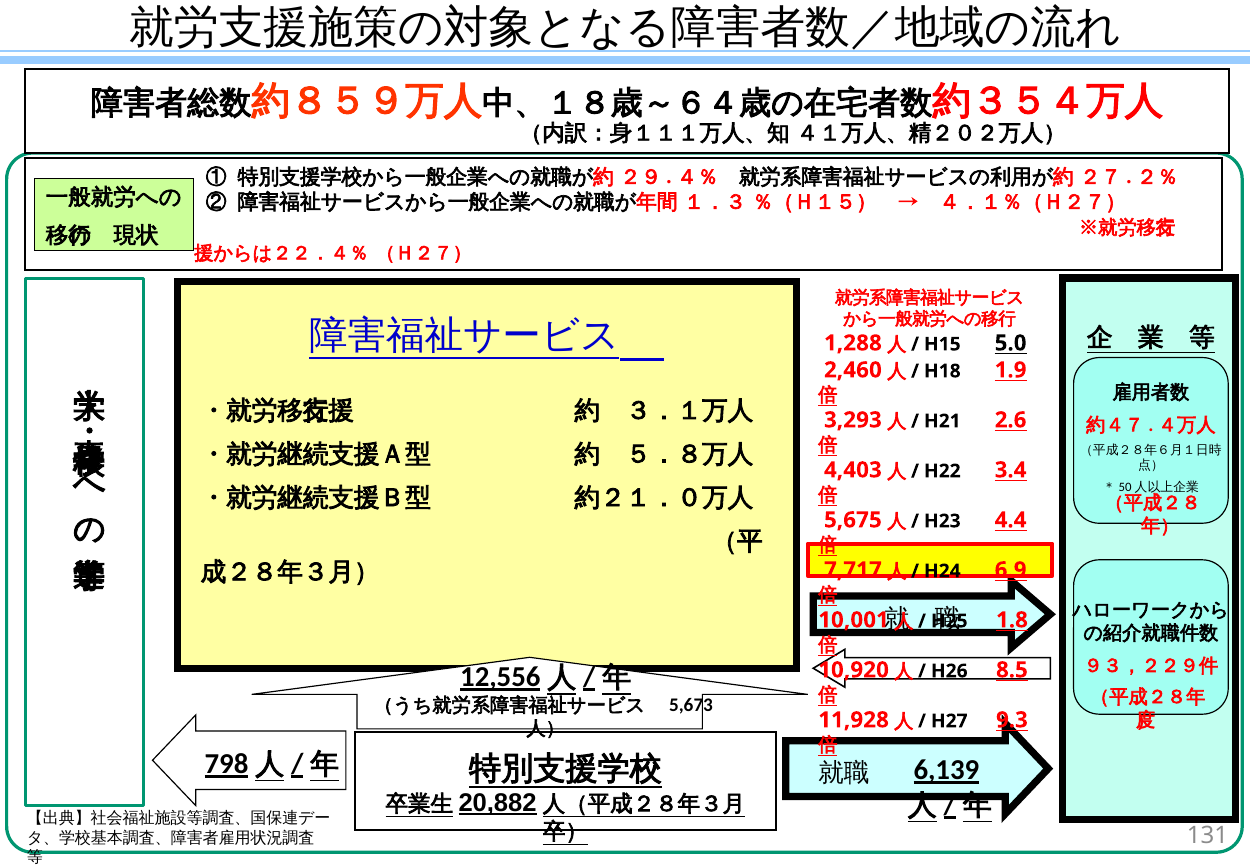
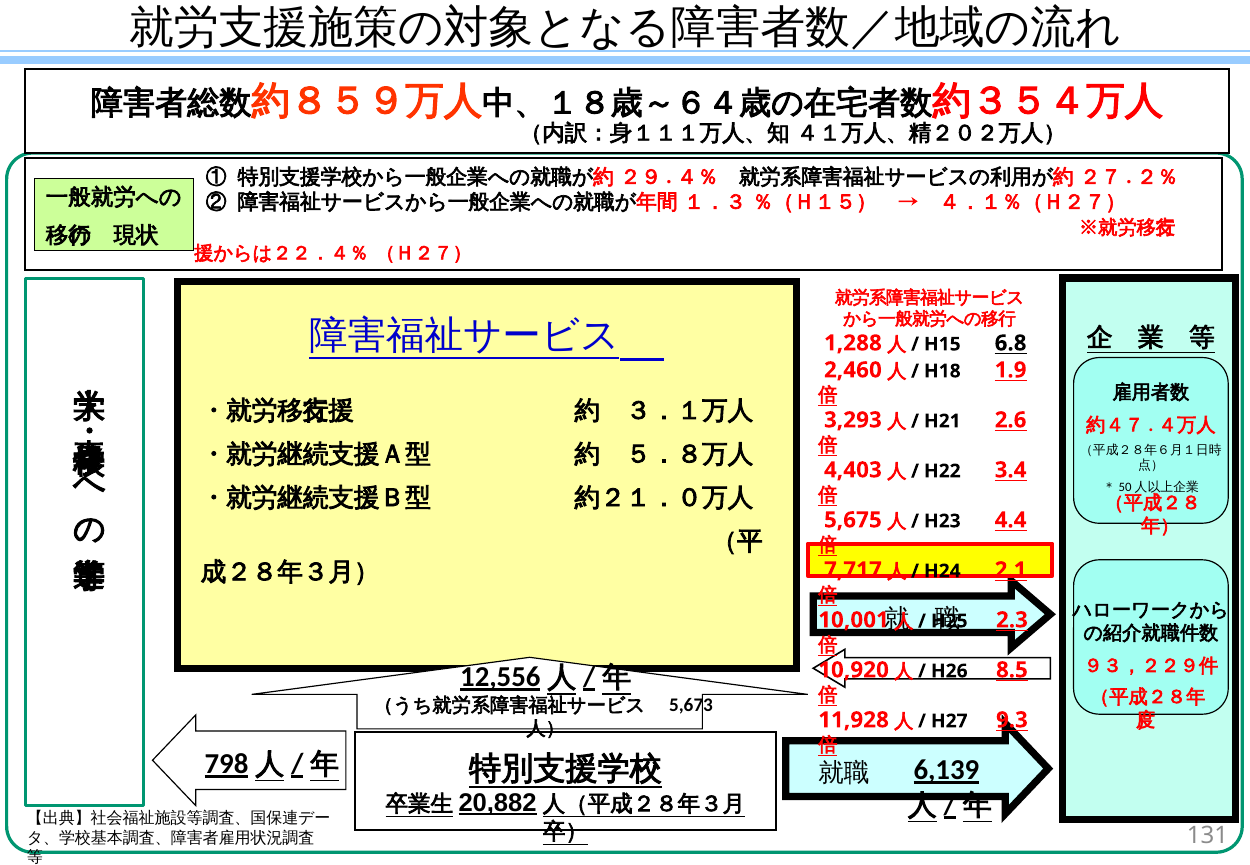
5.0: 5.0 -> 6.8 (1011, 343)
6.9: 6.9 -> 2.1 (1011, 570)
1.8: 1.8 -> 2.3 (1012, 620)
